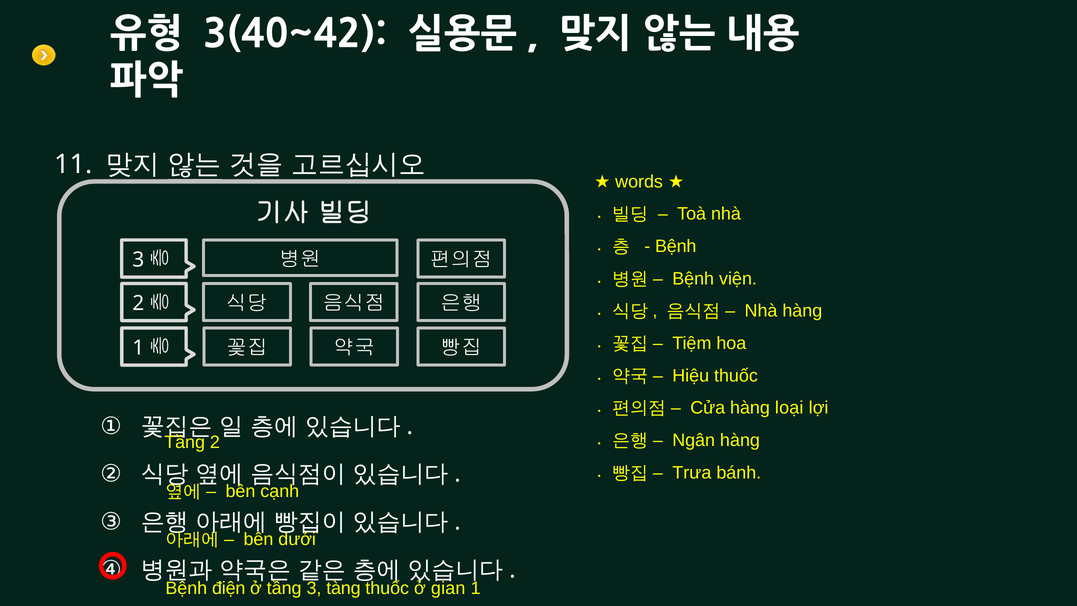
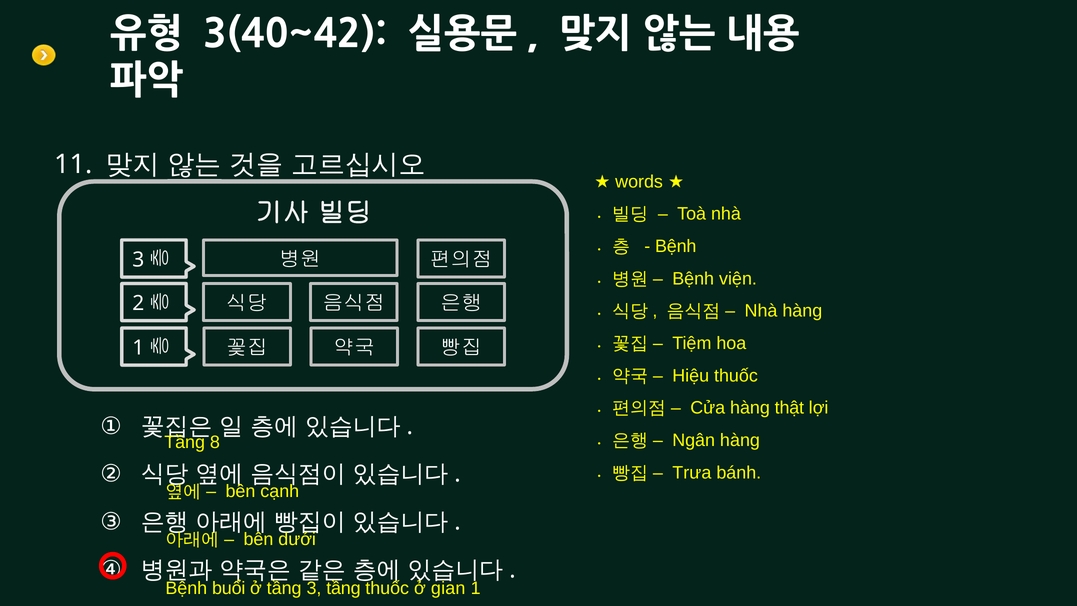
loại: loại -> thật (789, 408)
2: 2 -> 8 (215, 442)
điện: điện -> buổi (229, 588)
3 tàng: tàng -> tầng (343, 588)
